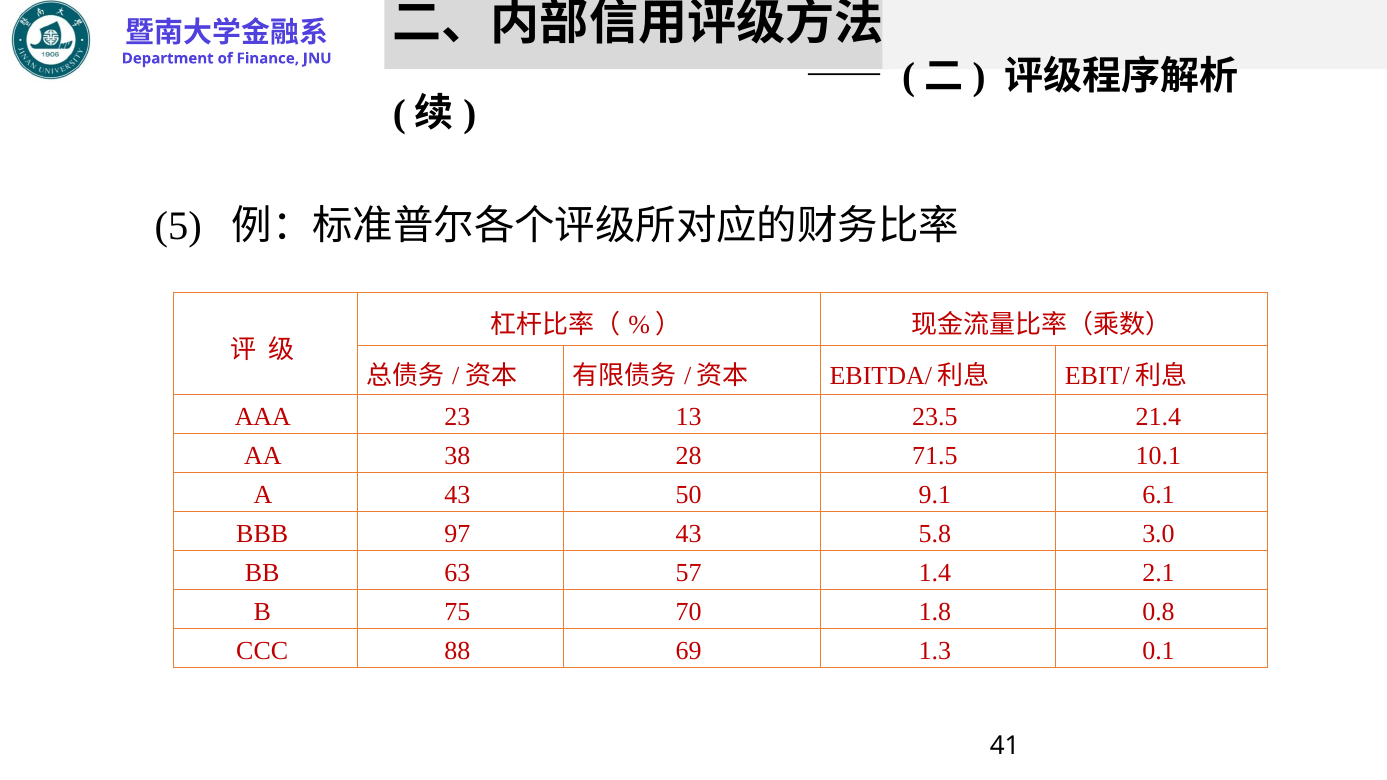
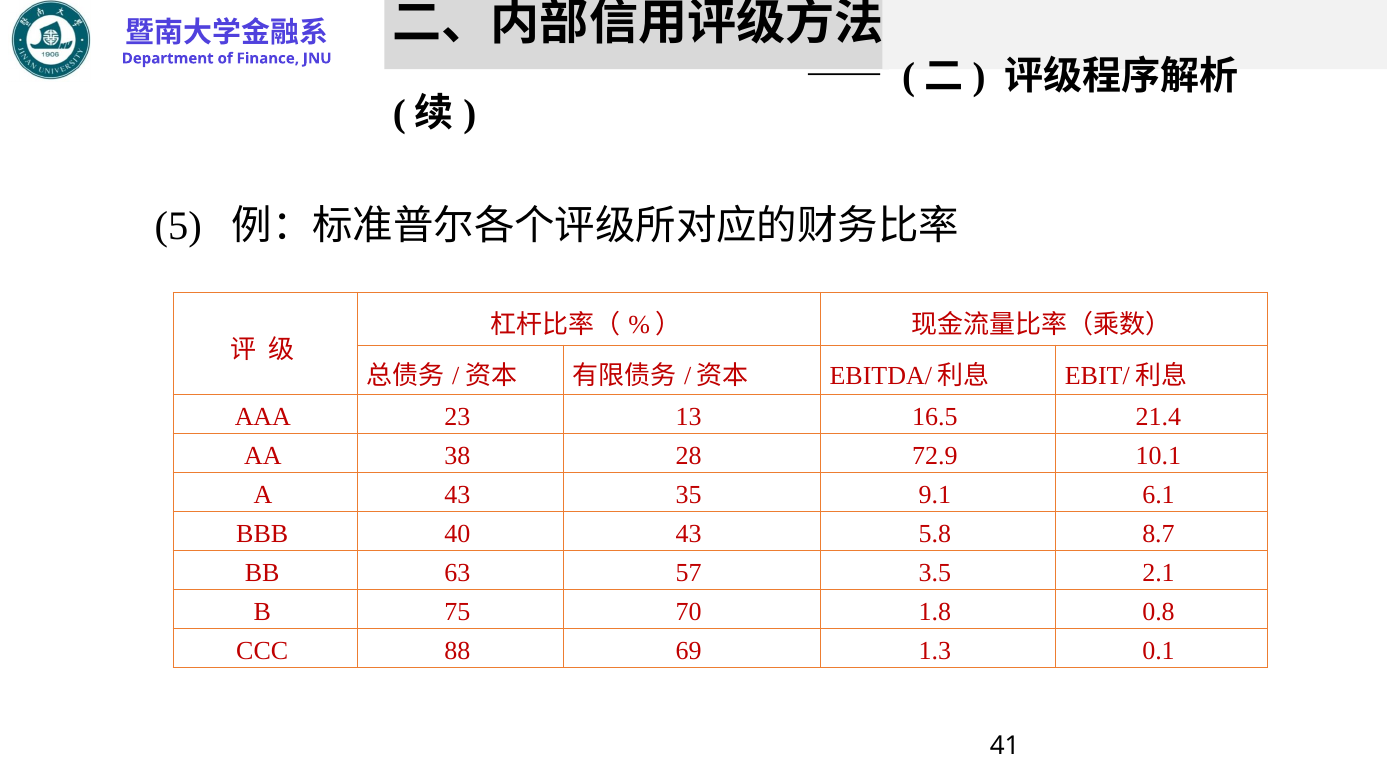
23.5: 23.5 -> 16.5 (935, 417)
71.5: 71.5 -> 72.9 (935, 456)
50: 50 -> 35 (689, 495)
97: 97 -> 40 (457, 534)
3.0: 3.0 -> 8.7 (1158, 534)
1.4: 1.4 -> 3.5 (935, 573)
